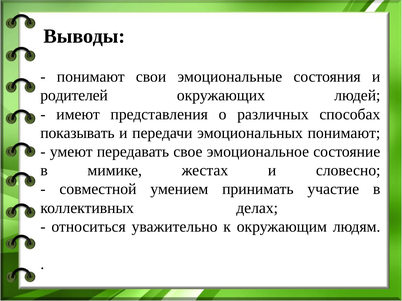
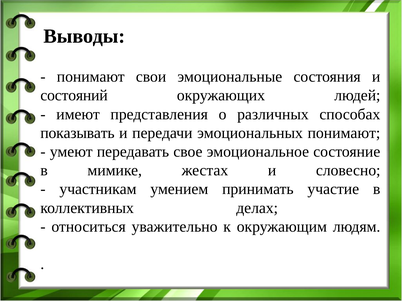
родителей: родителей -> состояний (74, 96)
совместной: совместной -> участникам (98, 189)
